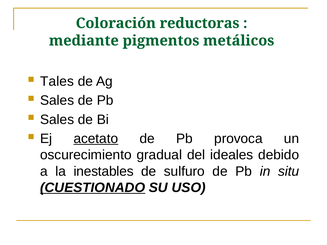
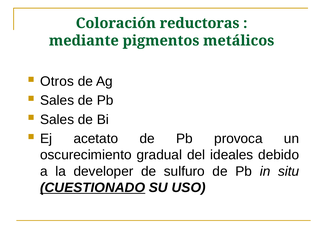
Tales: Tales -> Otros (57, 82)
acetato underline: present -> none (96, 139)
inestables: inestables -> developer (103, 171)
